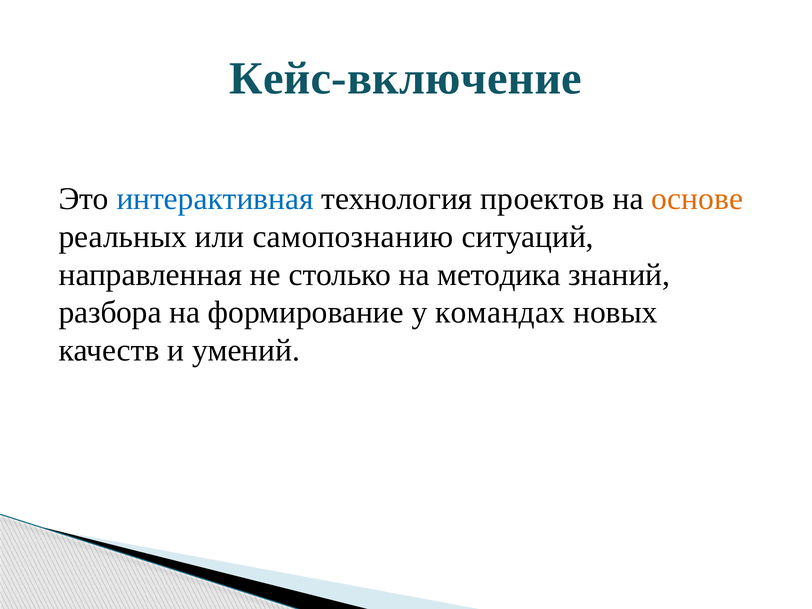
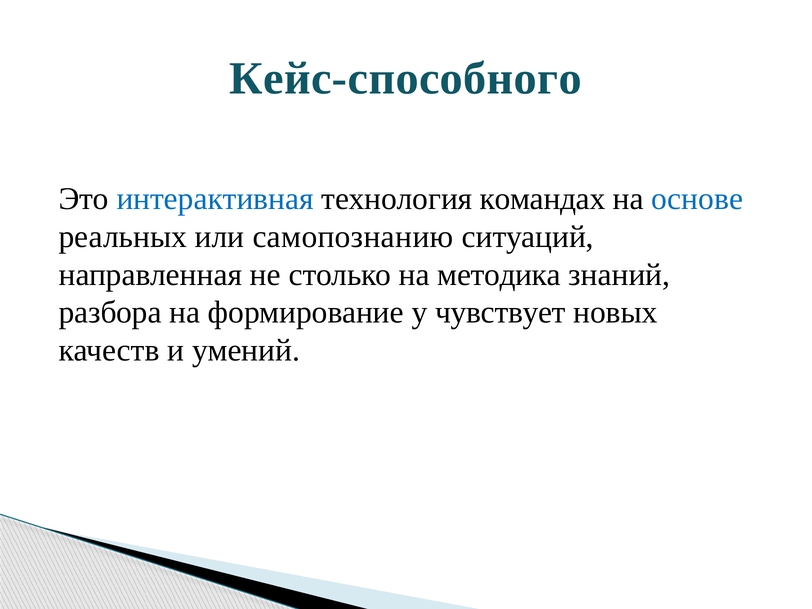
Кейс-включение: Кейс-включение -> Кейс-способного (406, 78)
проектов: проектов -> командах (543, 199)
основе colour: orange -> blue (697, 199)
командах: командах -> чувствует (500, 312)
